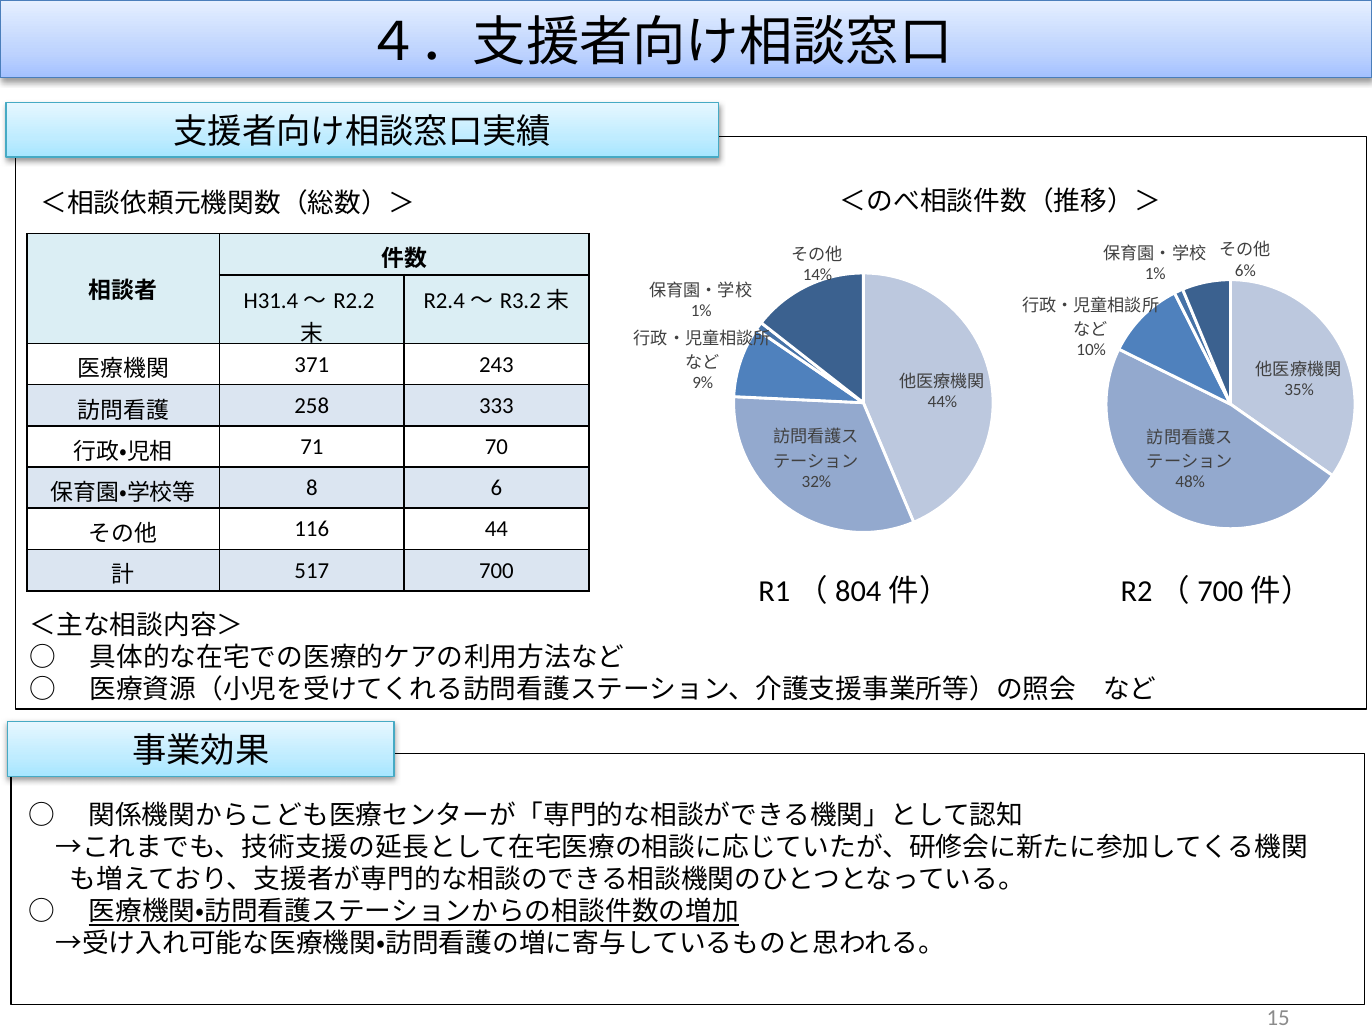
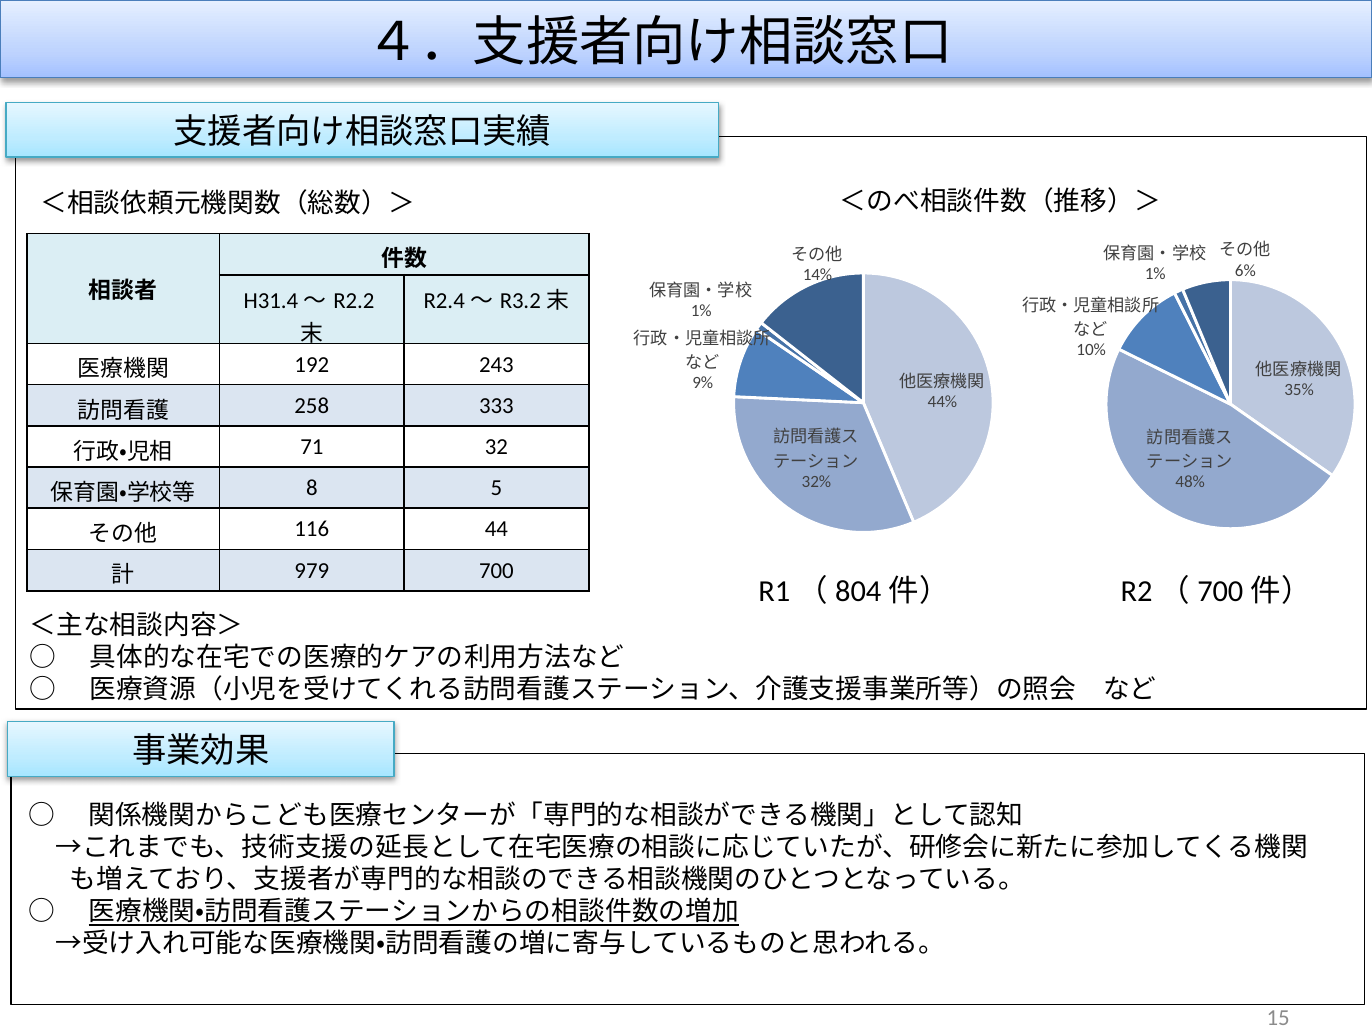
371: 371 -> 192 (312, 364)
70: 70 -> 32 (496, 447)
6: 6 -> 5 (497, 488)
517: 517 -> 979 (312, 571)
